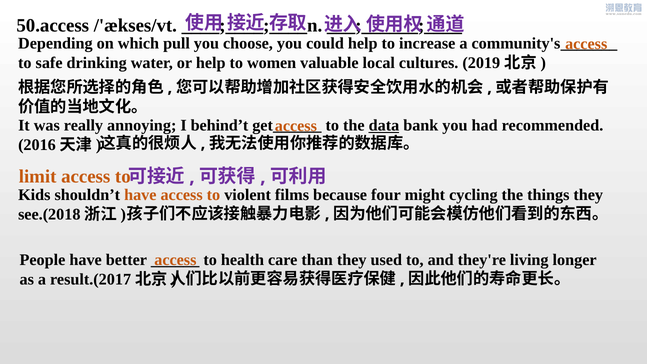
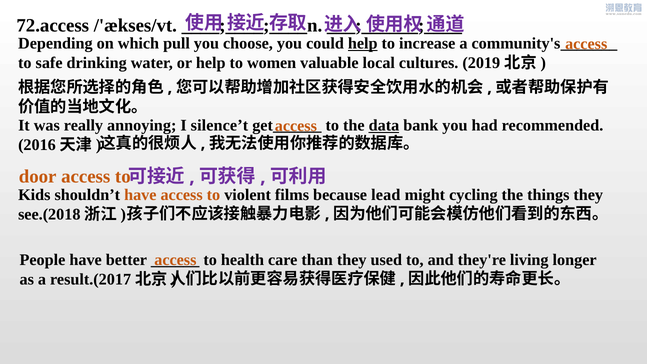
50.access: 50.access -> 72.access (53, 26)
help underline: none -> present (363, 43)
behind’t: behind’t -> silence’t (219, 125)
limit: limit -> door (38, 176)
four: four -> lead (386, 195)
